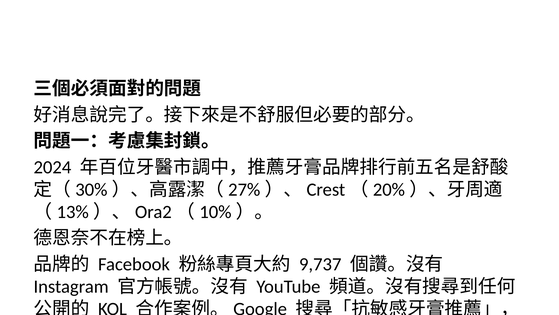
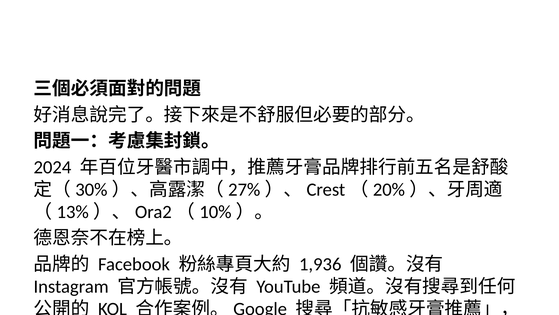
9,737: 9,737 -> 1,936 (320, 264)
